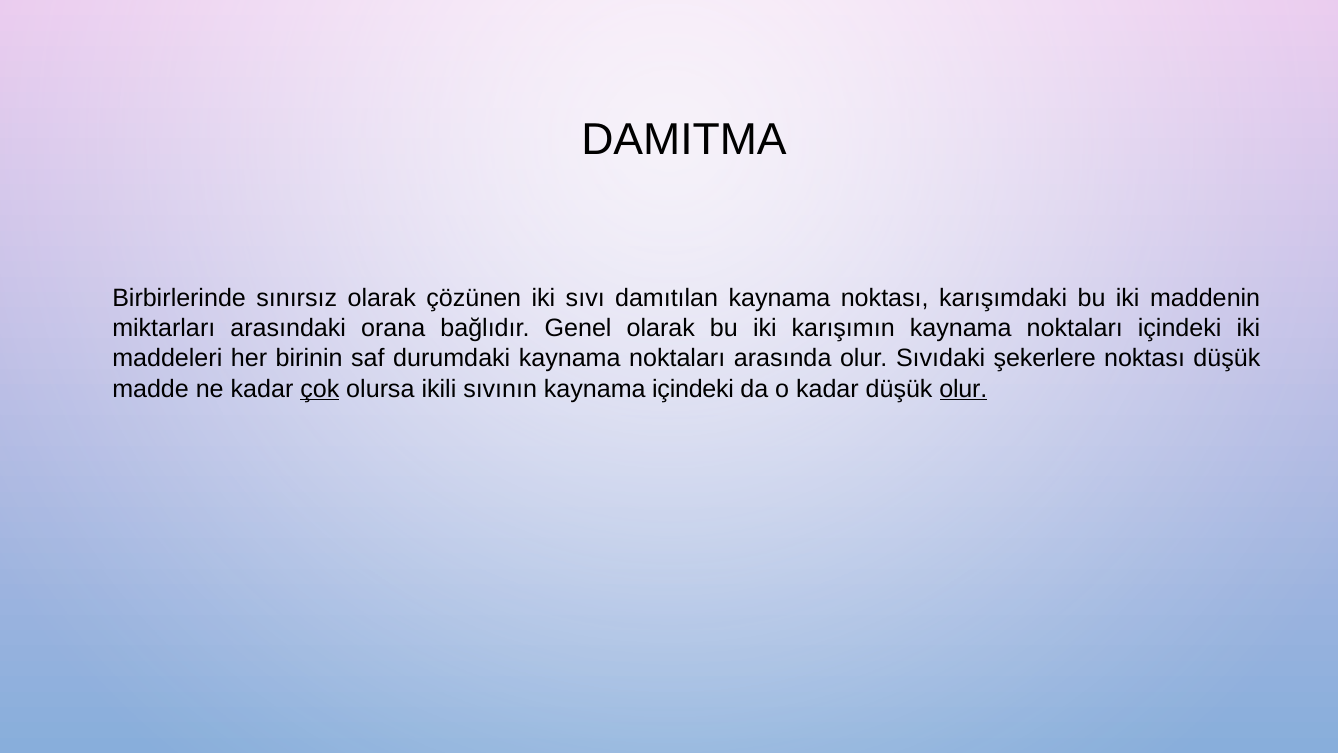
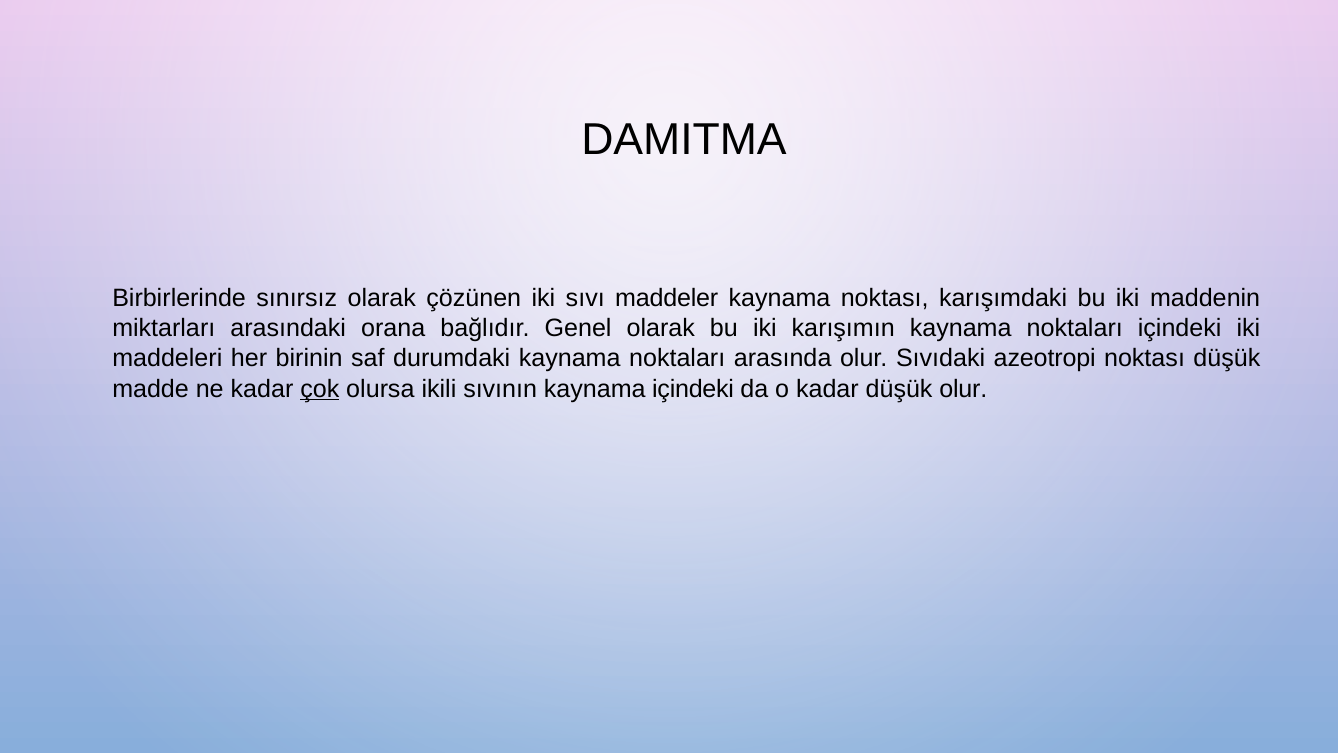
damıtılan: damıtılan -> maddeler (667, 298)
şekerlere: şekerlere -> azeotropi (1045, 358)
olur underline: present -> none (963, 389)
